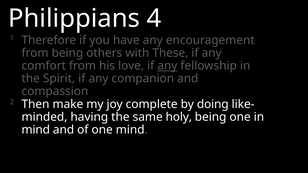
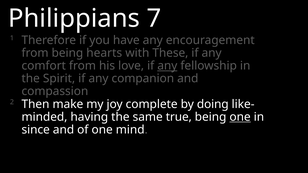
4: 4 -> 7 (154, 18)
others: others -> hearts (104, 53)
holy: holy -> true (179, 117)
one underline: none -> present (240, 117)
mind: mind -> since (36, 130)
